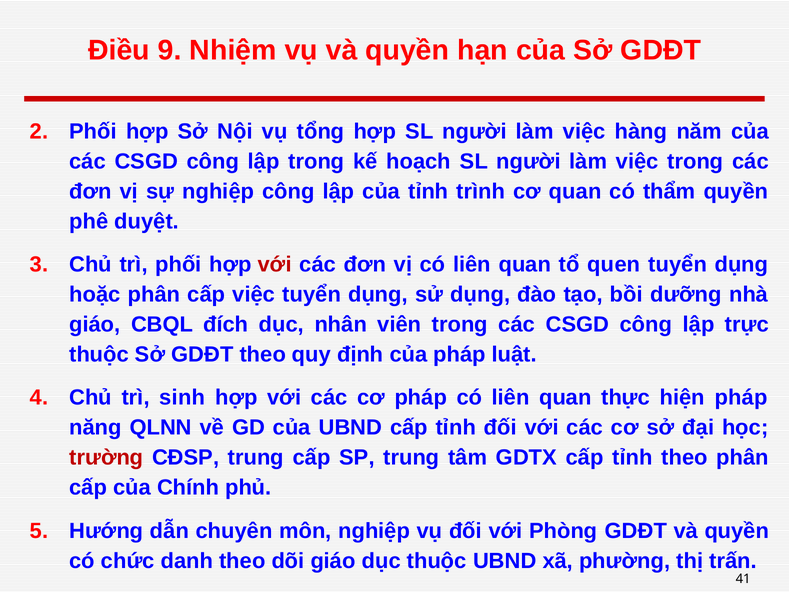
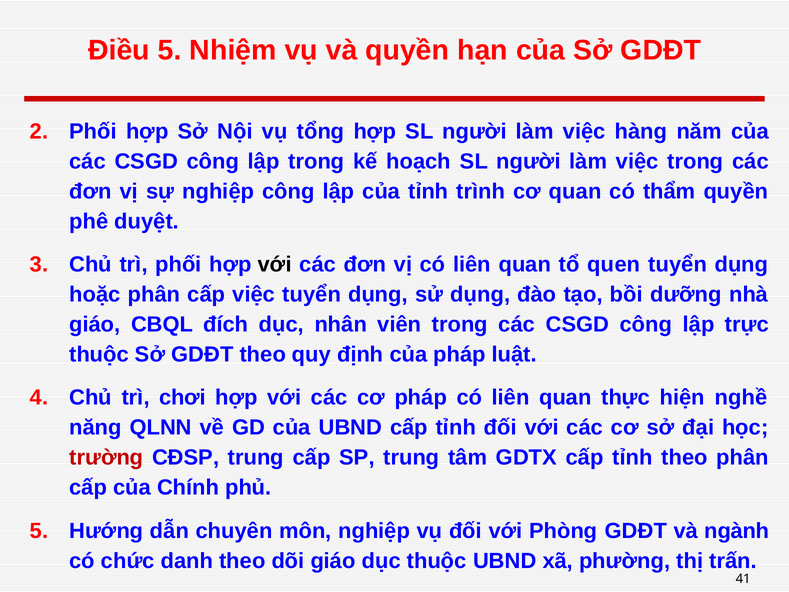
Điều 9: 9 -> 5 (170, 50)
với colour: red -> black (275, 264)
sinh: sinh -> chơi (182, 398)
hiện pháp: pháp -> nghề (741, 398)
GDĐT và quyền: quyền -> ngành (737, 531)
